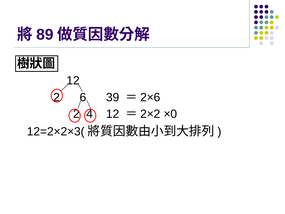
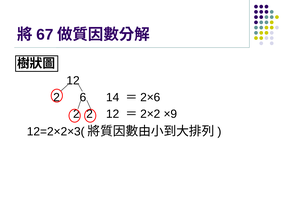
89: 89 -> 67 (45, 35)
39: 39 -> 14 (113, 97)
2 4: 4 -> 2 (90, 114)
×0: ×0 -> ×9 (170, 114)
